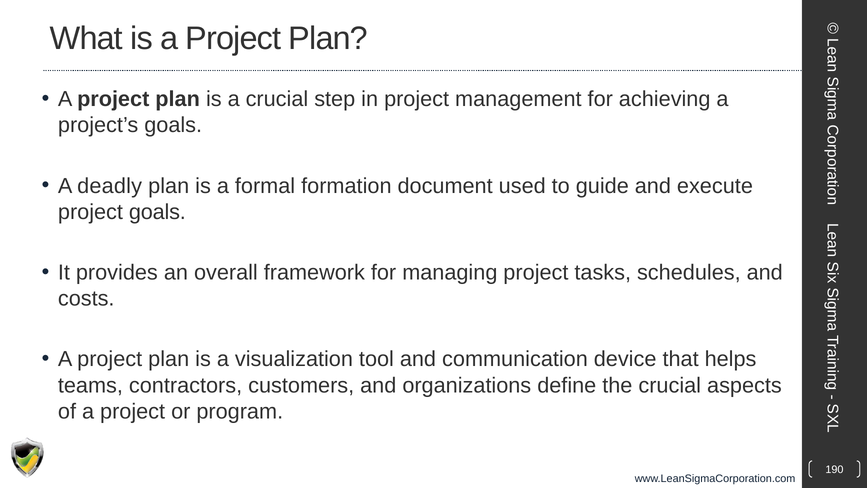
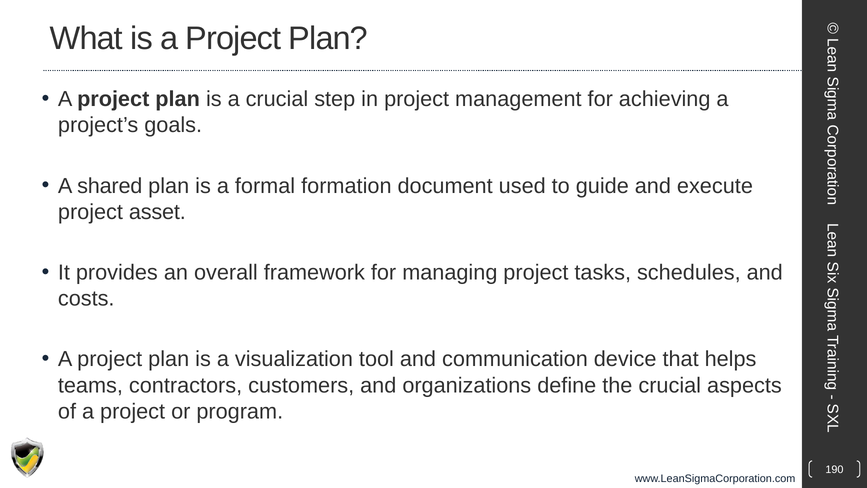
deadly: deadly -> shared (110, 186)
project goals: goals -> asset (157, 212)
